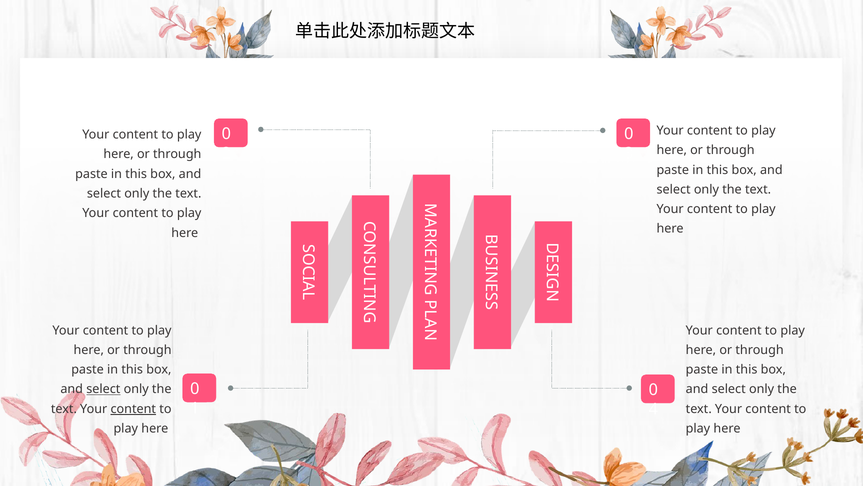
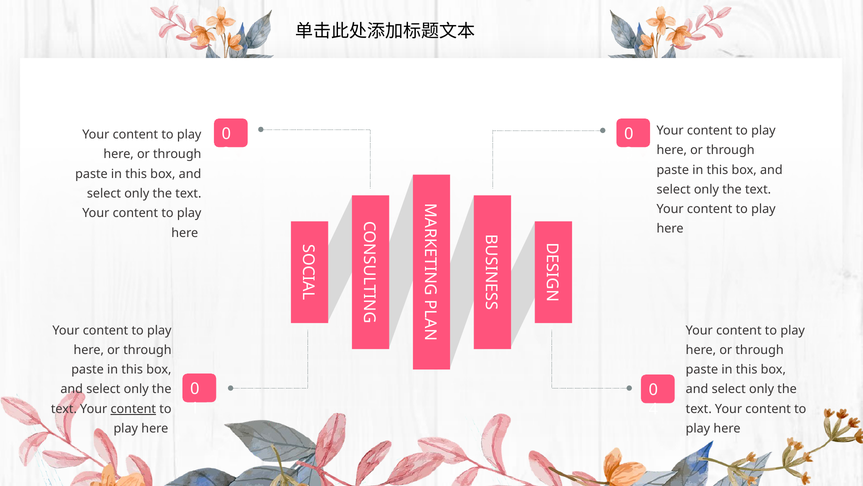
select underline: present -> none (103, 389)
